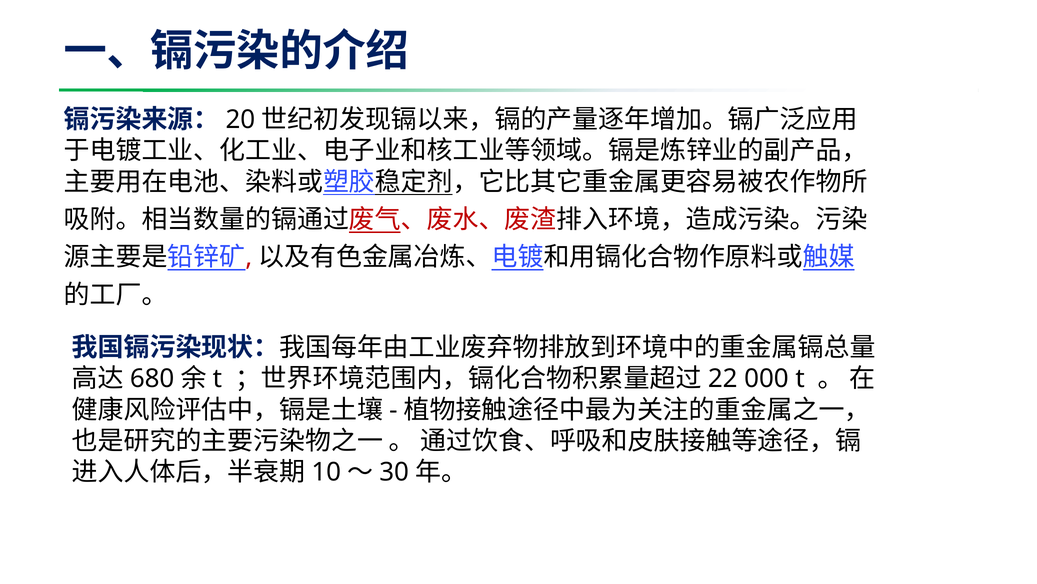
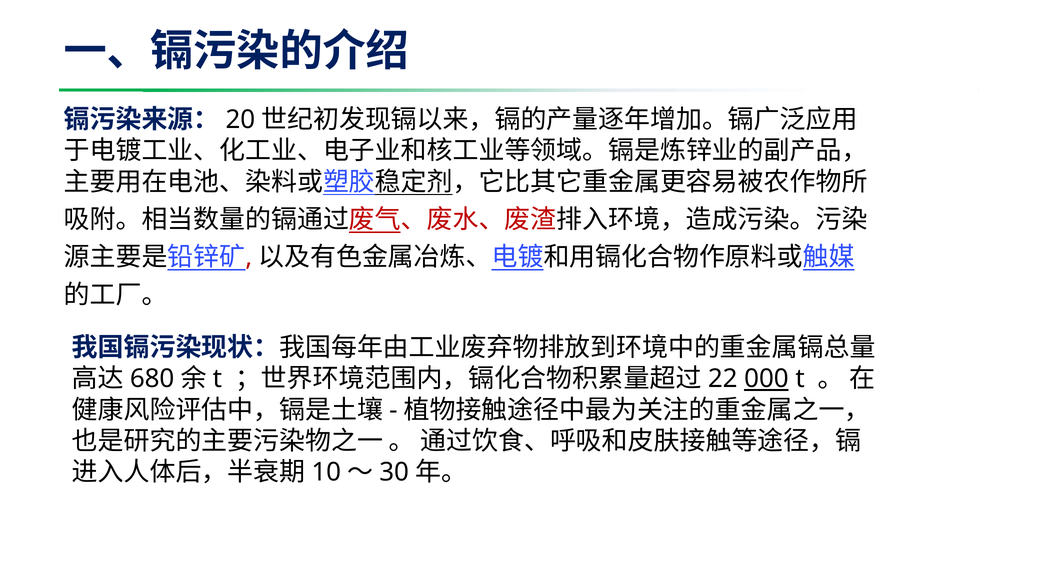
000 underline: none -> present (766, 378)
